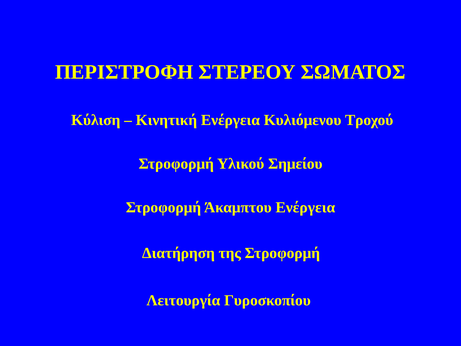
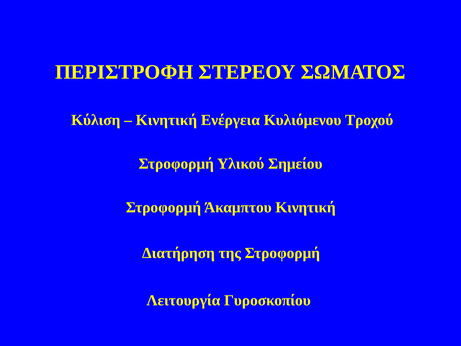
Άκαμπτου Ενέργεια: Ενέργεια -> Κινητική (305, 207)
